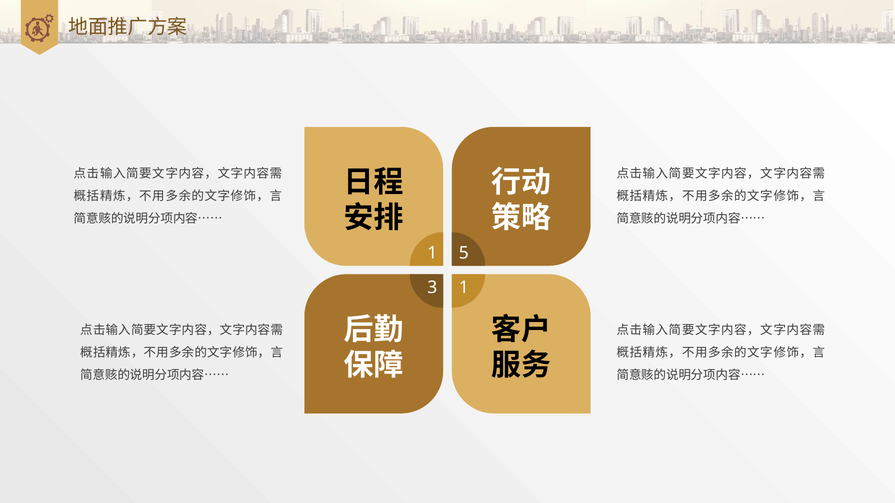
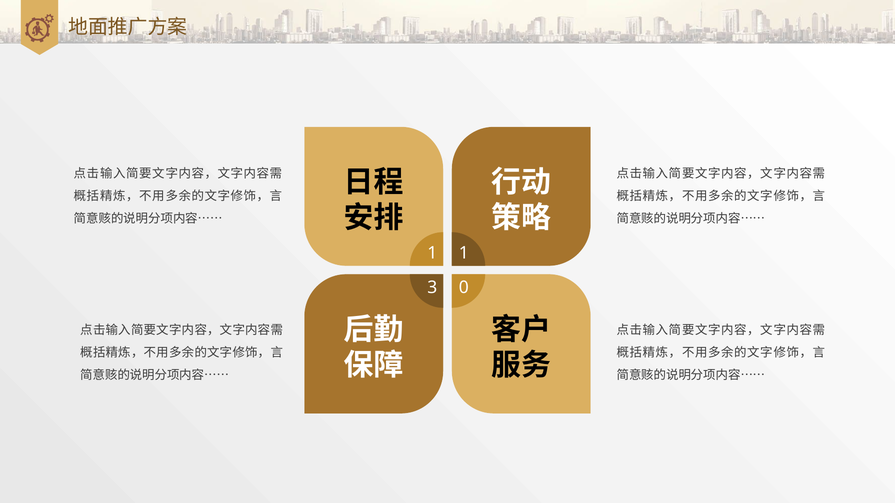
1 5: 5 -> 1 (464, 253)
3 1: 1 -> 0 (464, 288)
